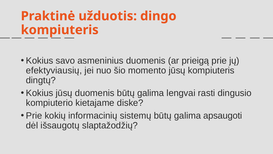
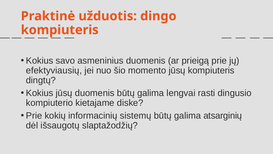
apsaugoti: apsaugoti -> atsarginių (223, 115)
